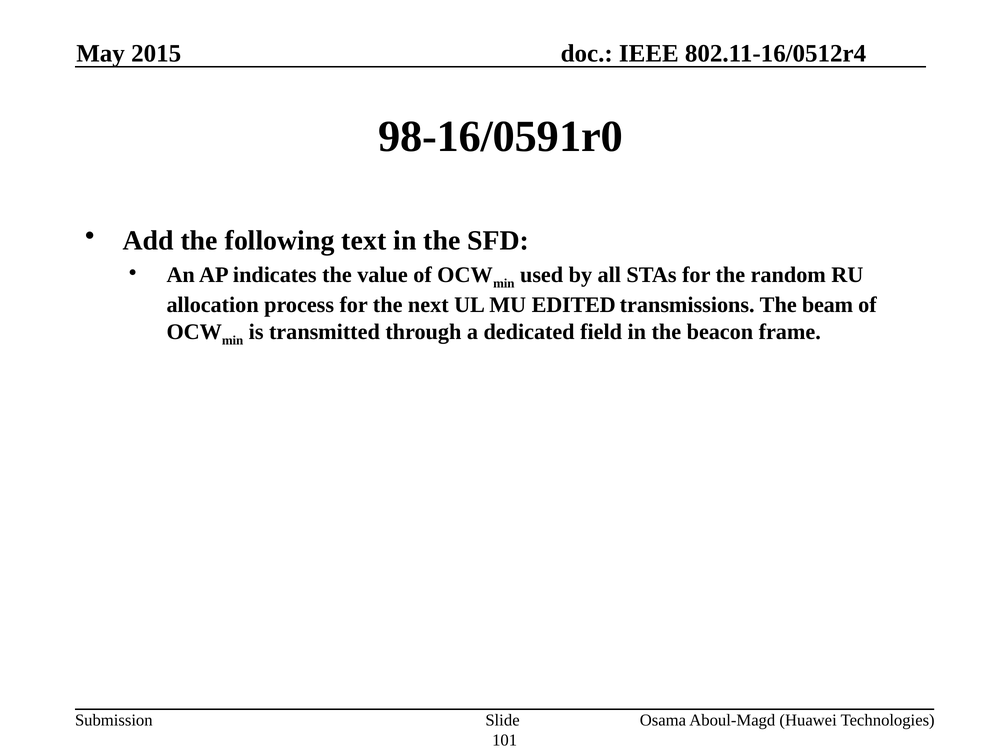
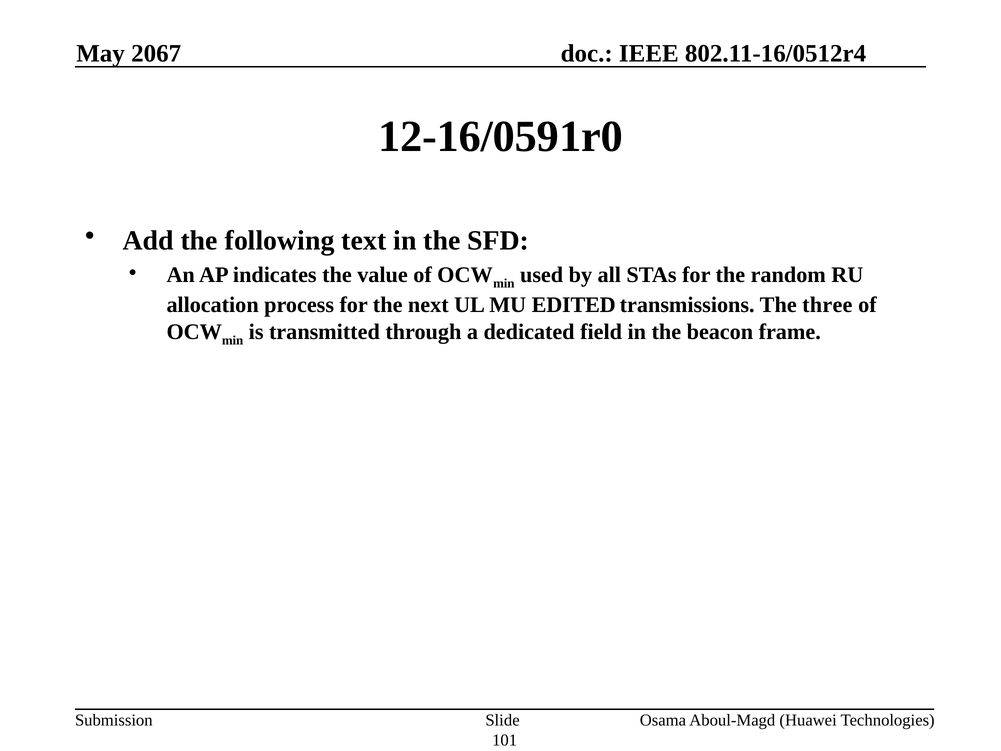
2015: 2015 -> 2067 (156, 53)
98-16/0591r0: 98-16/0591r0 -> 12-16/0591r0 (500, 137)
beam: beam -> three (827, 305)
